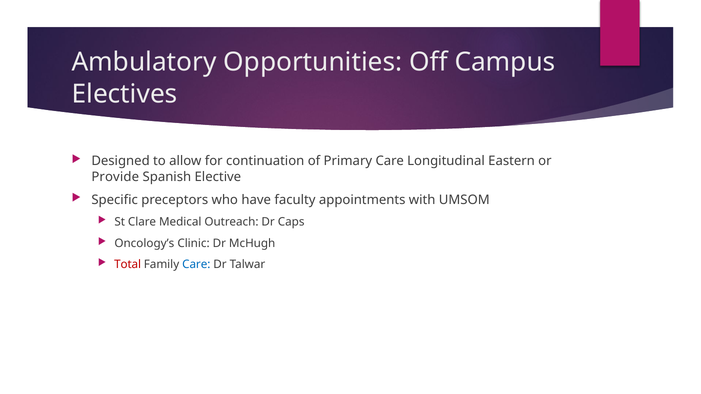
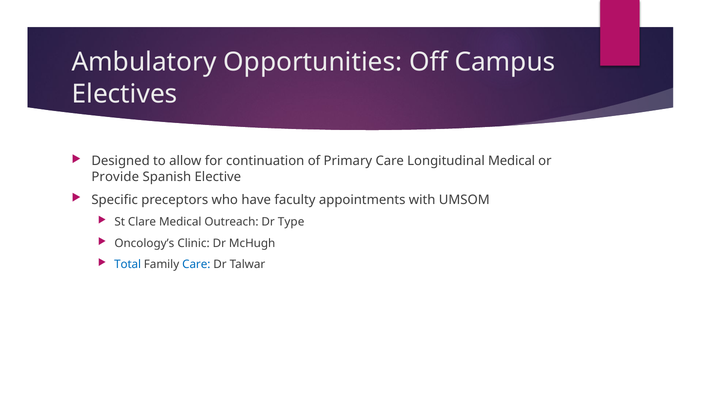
Longitudinal Eastern: Eastern -> Medical (512, 161)
Caps: Caps -> Type (291, 222)
Total colour: red -> blue (128, 265)
